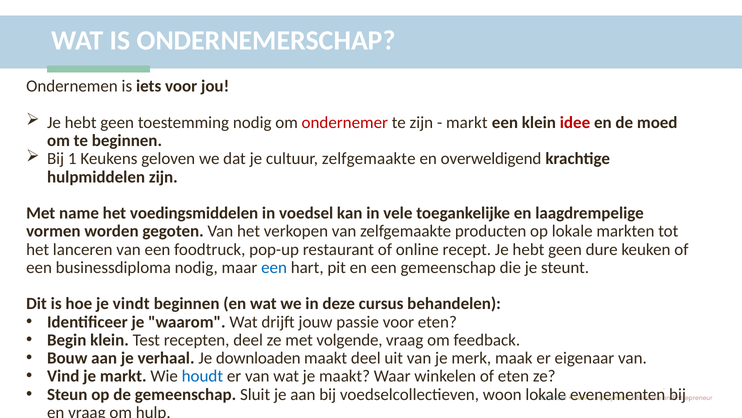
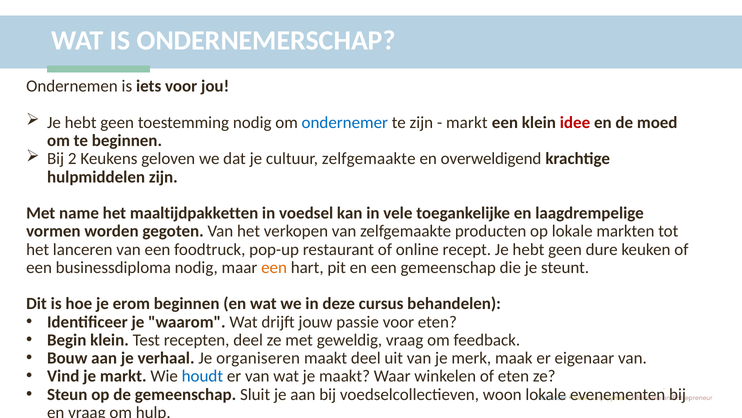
ondernemer colour: red -> blue (345, 122)
1: 1 -> 2 (72, 159)
voedingsmiddelen: voedingsmiddelen -> maaltijdpakketten (194, 213)
een colour: blue -> orange (274, 267)
vindt: vindt -> erom (131, 303)
volgende: volgende -> geweldig (349, 340)
downloaden: downloaden -> organiseren (258, 358)
